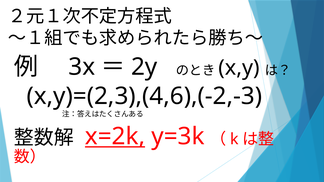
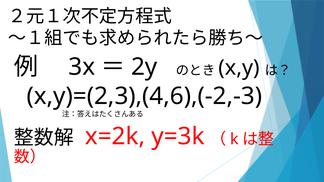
x=2k underline: present -> none (115, 137)
